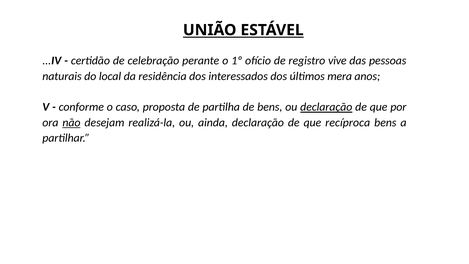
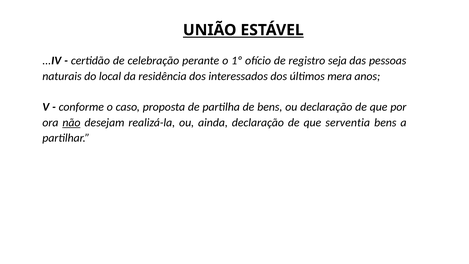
vive: vive -> seja (337, 61)
declaração underline: present -> none (326, 107)
recíproca: recíproca -> serventia (348, 123)
